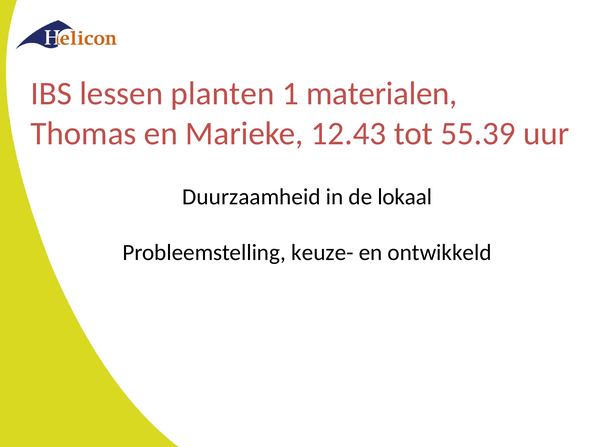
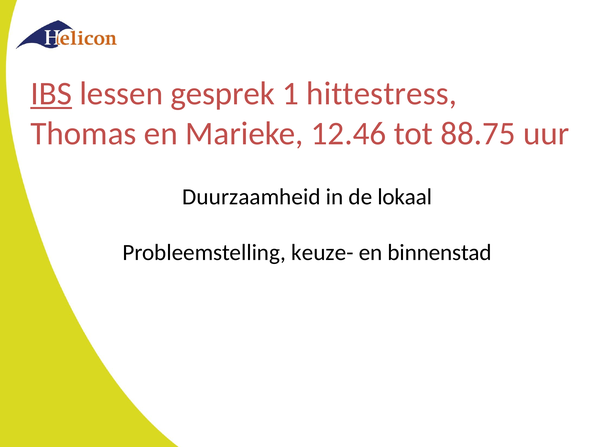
IBS underline: none -> present (51, 94)
planten: planten -> gesprek (223, 94)
materialen: materialen -> hittestress (382, 94)
12.43: 12.43 -> 12.46 (349, 133)
55.39: 55.39 -> 88.75 (478, 133)
ontwikkeld: ontwikkeld -> binnenstad (440, 252)
